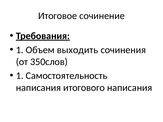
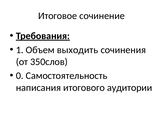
1: 1 -> 0 (20, 76)
итогового написания: написания -> аудитории (130, 88)
